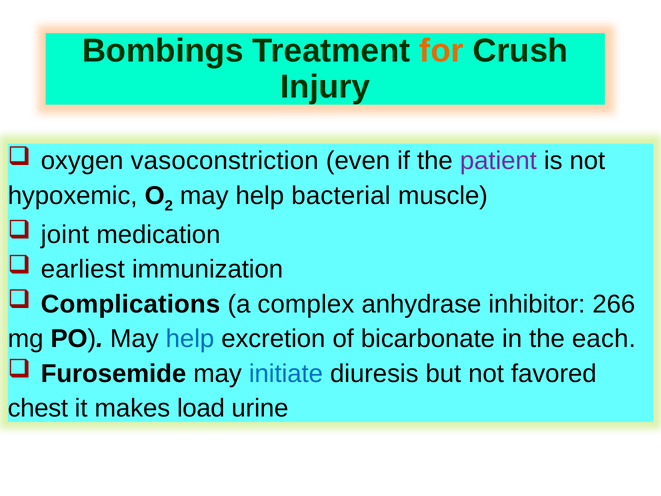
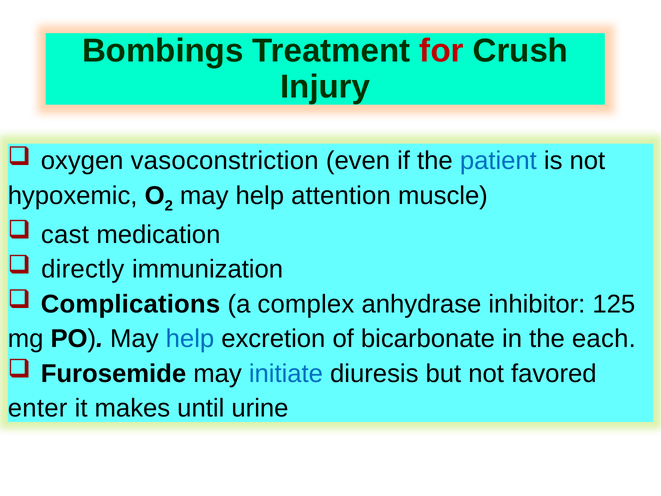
for colour: orange -> red (442, 51)
patient colour: purple -> blue (498, 161)
bacterial: bacterial -> attention (341, 196)
joint: joint -> cast (65, 234)
earliest: earliest -> directly (83, 269)
266: 266 -> 125 (614, 304)
chest: chest -> enter (38, 408)
load: load -> until (201, 408)
